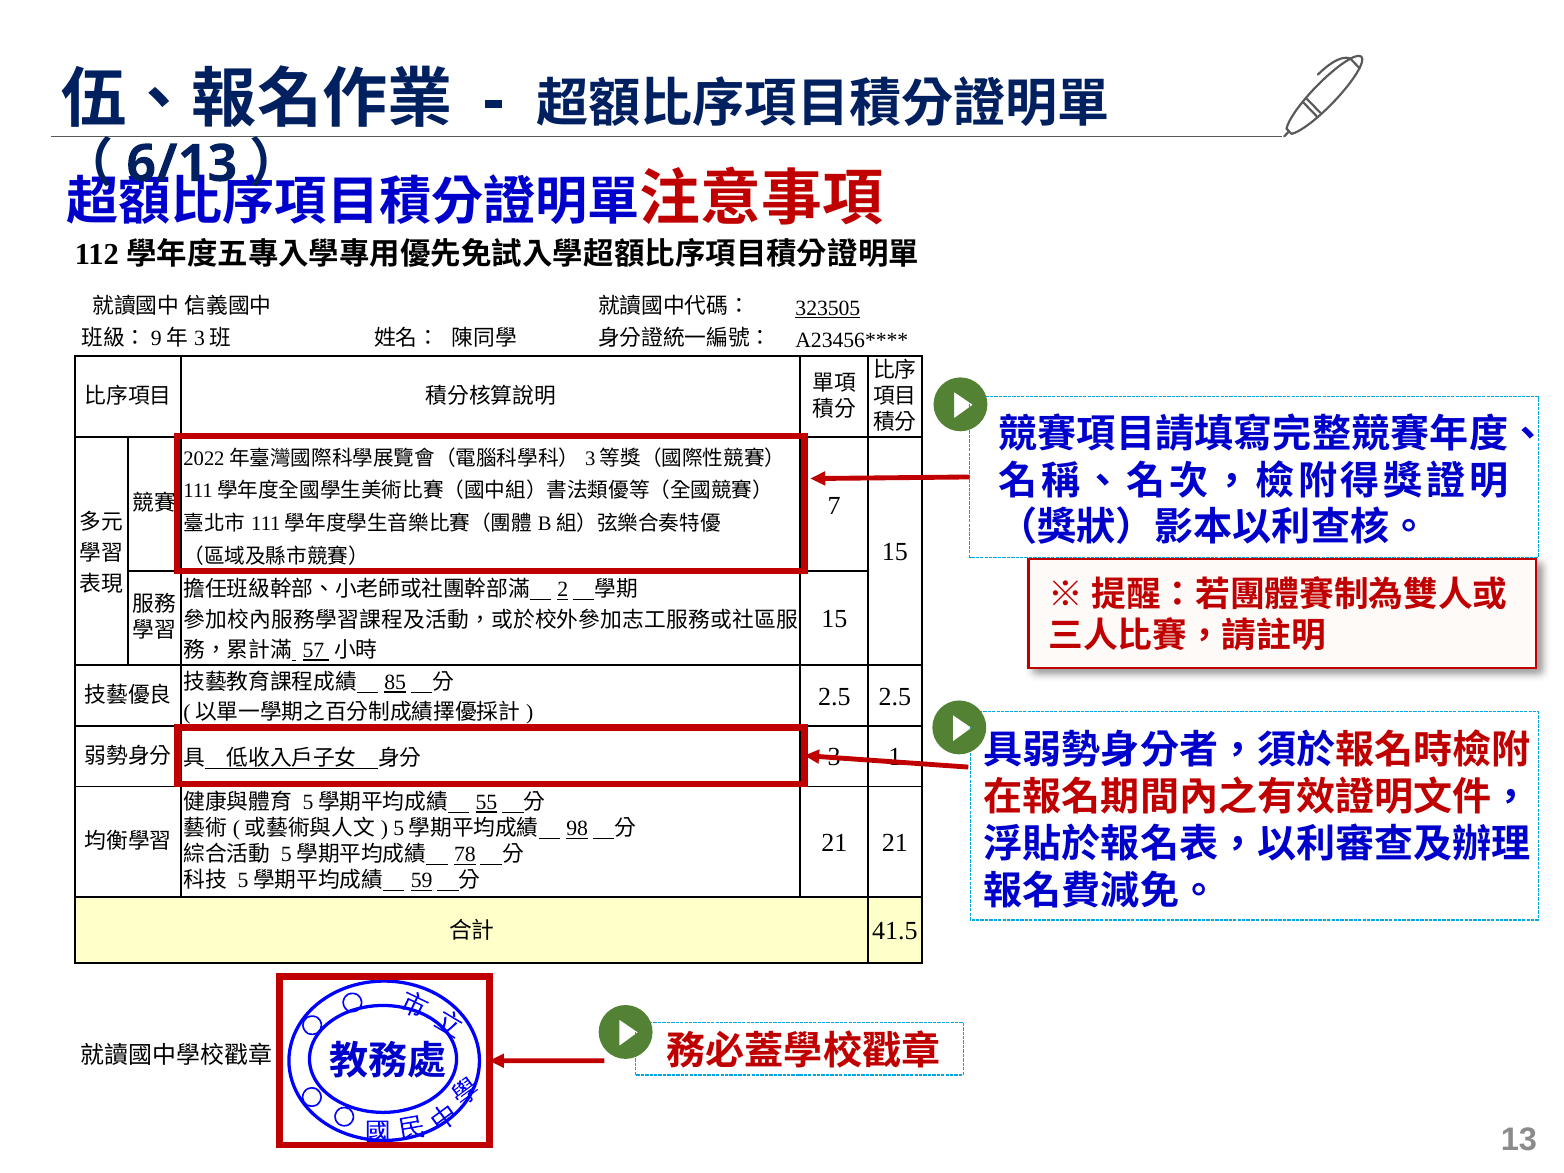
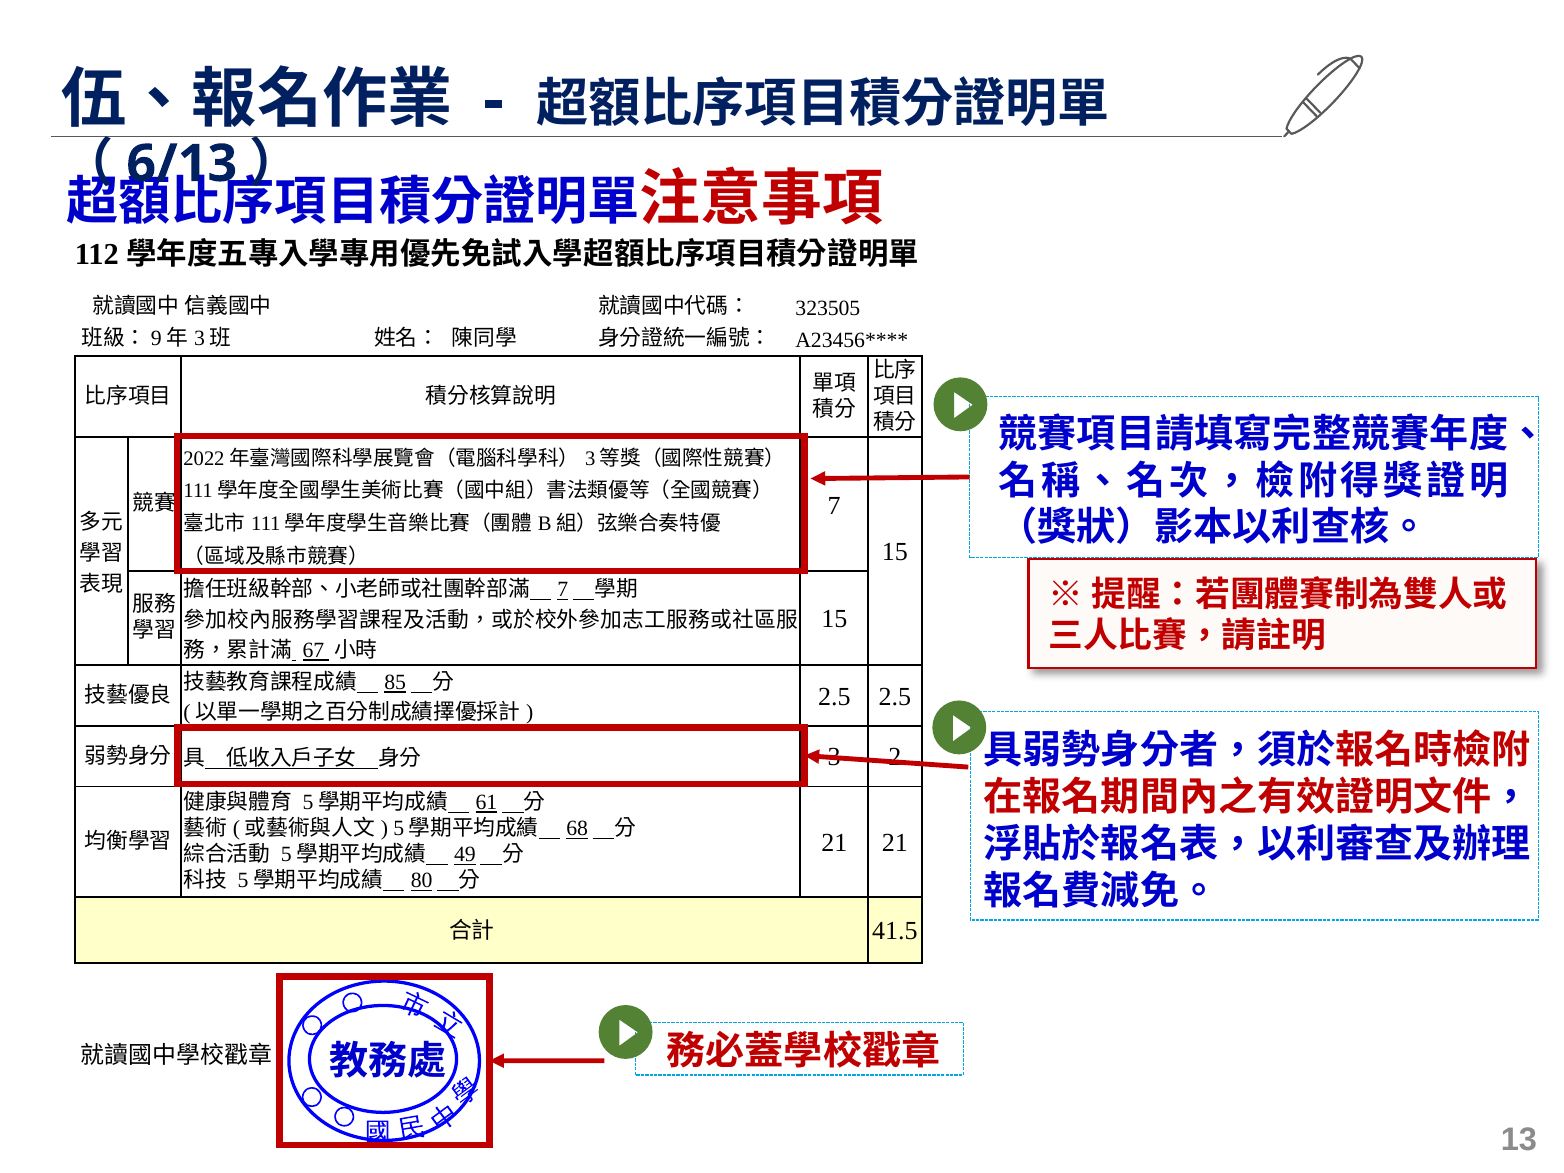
323505 underline: present -> none (828, 308)
2: 2 -> 7 (563, 589)
57: 57 -> 67 (313, 650)
1: 1 -> 2 (895, 757)
55: 55 -> 61 (486, 802)
98: 98 -> 68 (577, 828)
78: 78 -> 49 (465, 854)
59: 59 -> 80 (422, 880)
